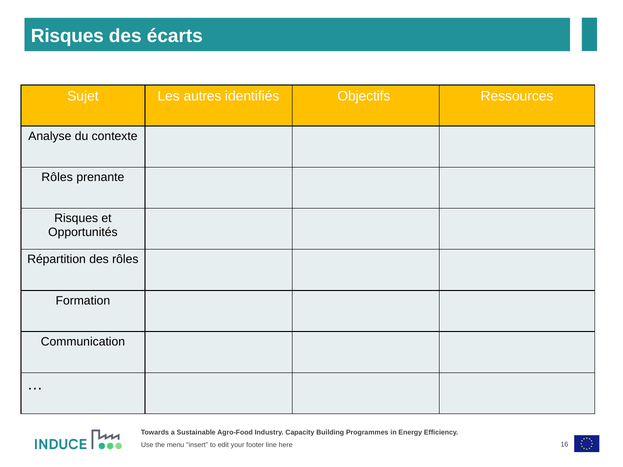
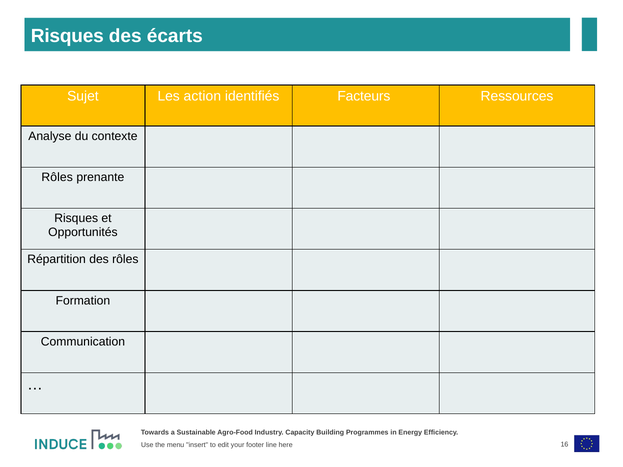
autres: autres -> action (202, 96)
Objectifs: Objectifs -> Facteurs (364, 96)
